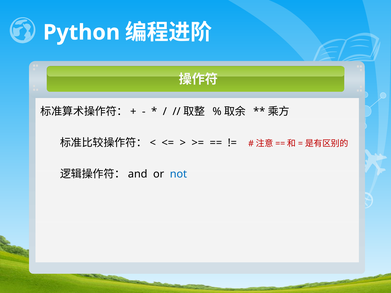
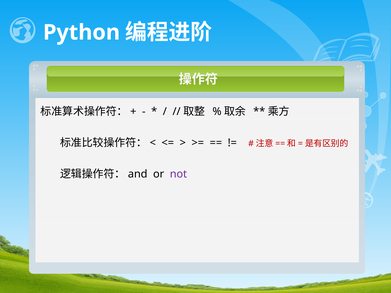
not colour: blue -> purple (178, 174)
